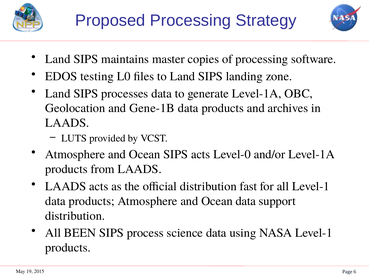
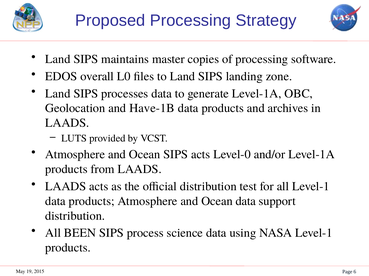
testing: testing -> overall (97, 77)
Gene-1B: Gene-1B -> Have-1B (152, 108)
fast: fast -> test (248, 187)
